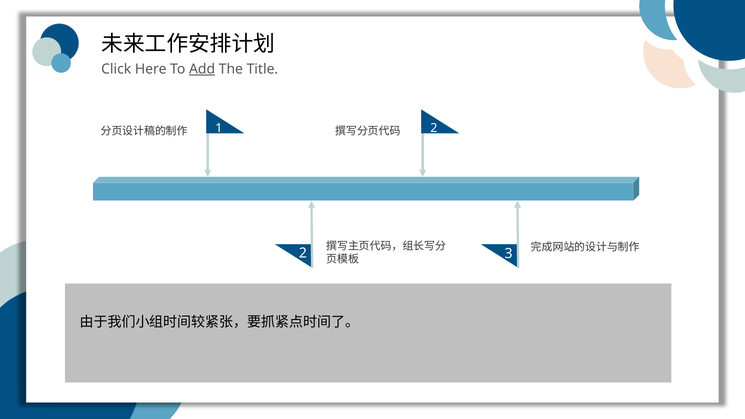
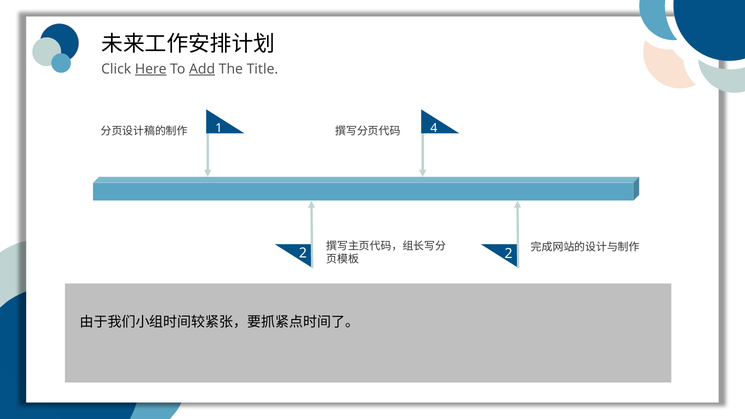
Here underline: none -> present (151, 69)
2: 2 -> 4 (434, 128)
3: 3 -> 2 (509, 254)
